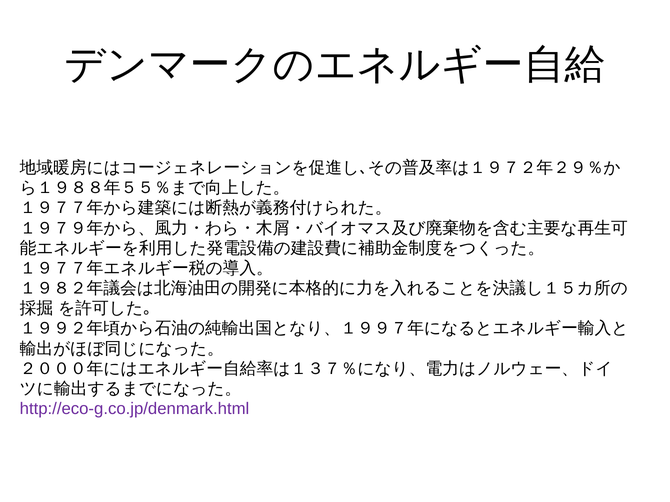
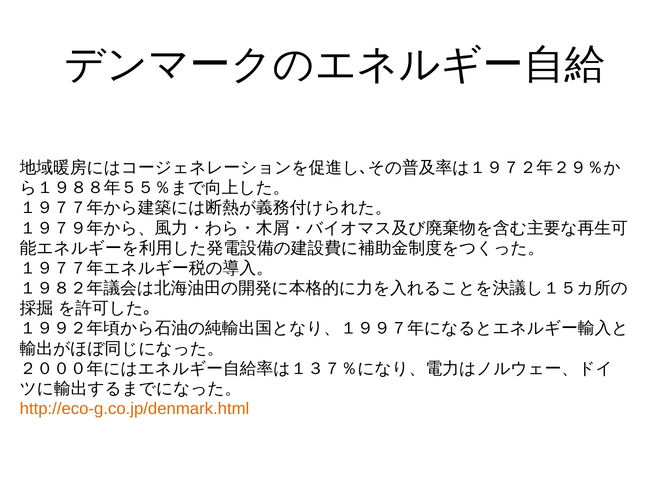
http://eco-g.co.jp/denmark.html colour: purple -> orange (135, 409)
